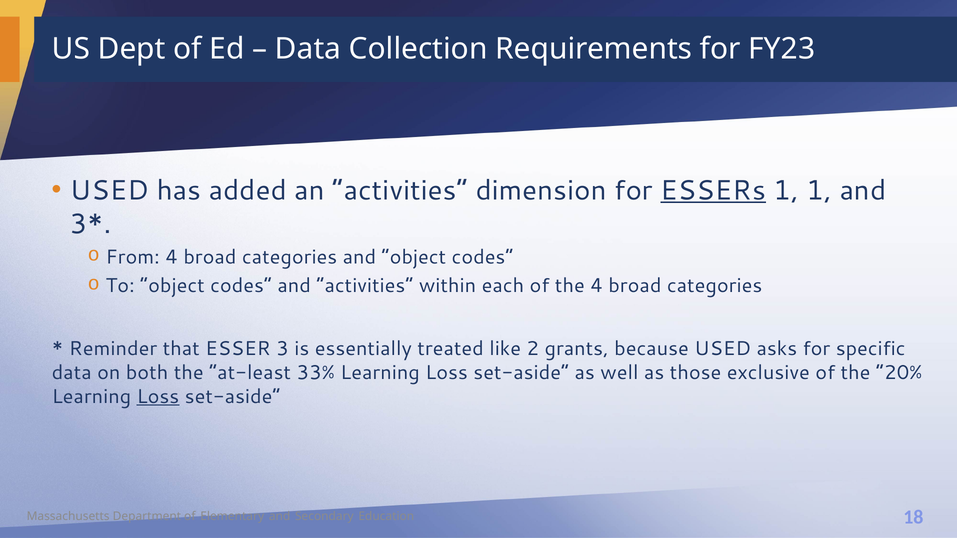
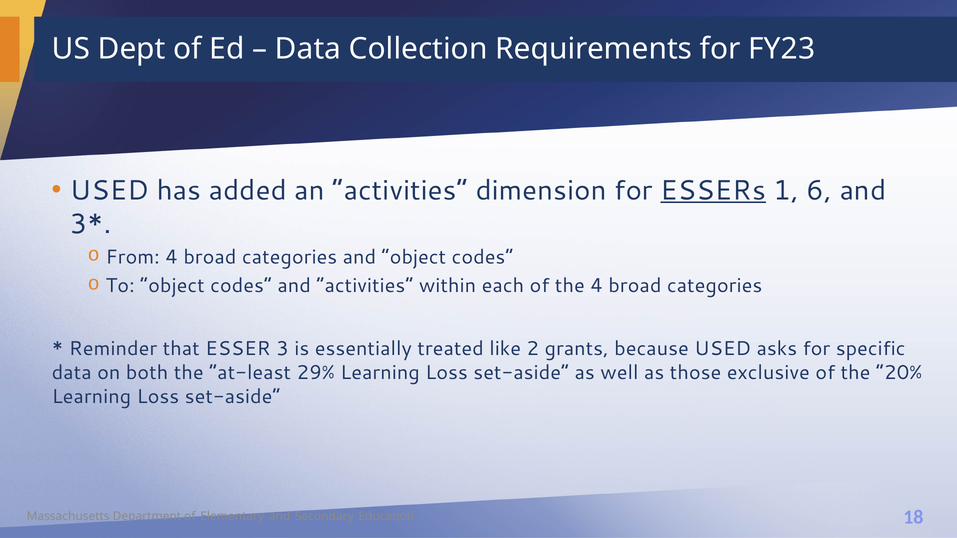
1 1: 1 -> 6 (819, 190)
33%: 33% -> 29% (316, 373)
Loss underline: present -> none (158, 397)
